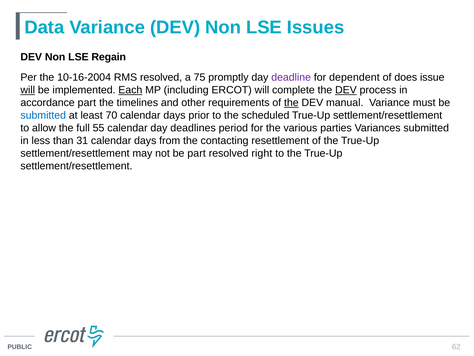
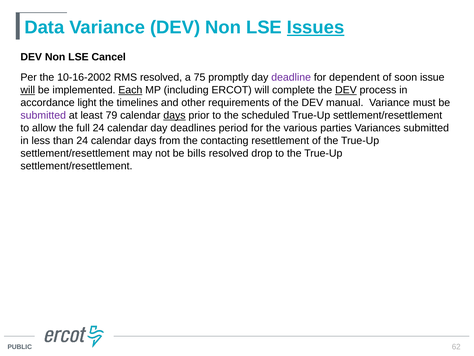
Issues underline: none -> present (316, 27)
Regain: Regain -> Cancel (109, 57)
10-16-2004: 10-16-2004 -> 10-16-2002 (84, 77)
does: does -> soon (406, 77)
accordance part: part -> light (87, 103)
the underline: present -> none (291, 103)
submitted colour: blue -> purple (43, 115)
70: 70 -> 79 (111, 115)
days underline: none -> present (174, 115)
full 55: 55 -> 24 (99, 128)
than 31: 31 -> 24 (82, 140)
be part: part -> bills (197, 153)
right: right -> drop (262, 153)
